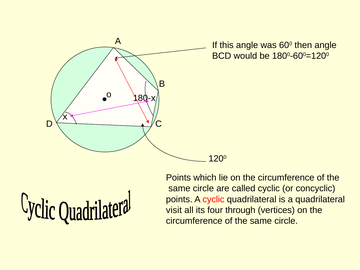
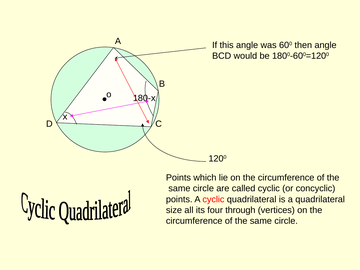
visit: visit -> size (174, 210)
